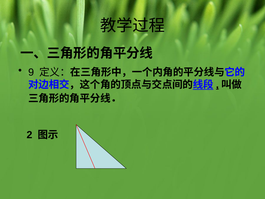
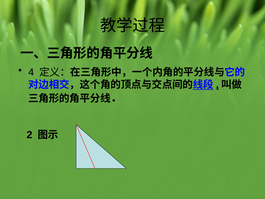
9: 9 -> 4 (31, 72)
